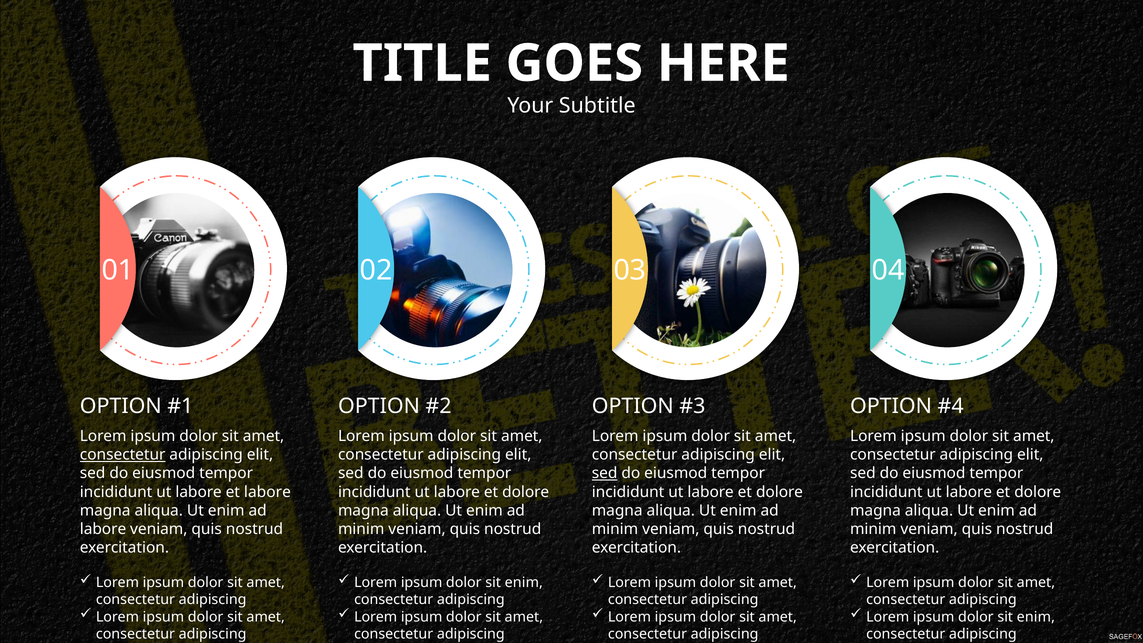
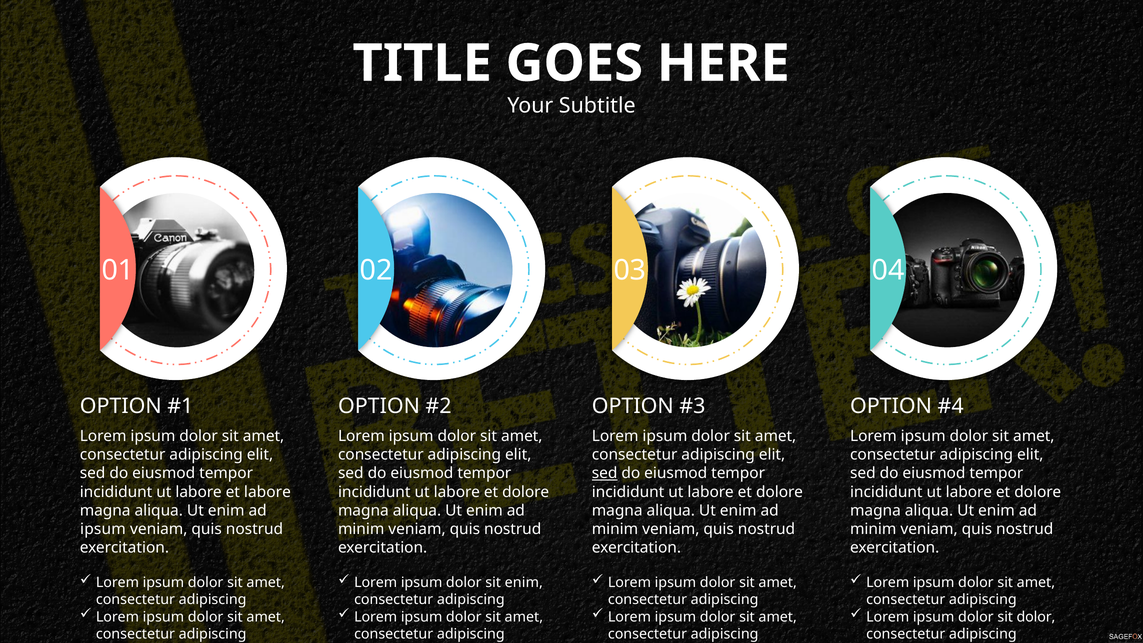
consectetur underline: present -> none (123, 455)
labore: labore -> ipsum (103, 529)
enim: enim -> dolor (1036, 617)
